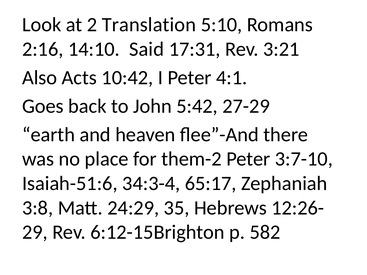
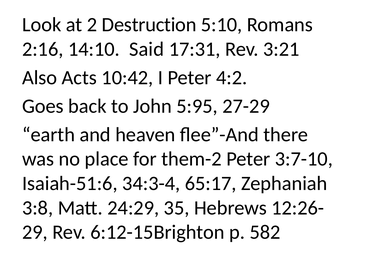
Translation: Translation -> Destruction (149, 25)
4:1: 4:1 -> 4:2 (232, 78)
5:42: 5:42 -> 5:95 (197, 106)
